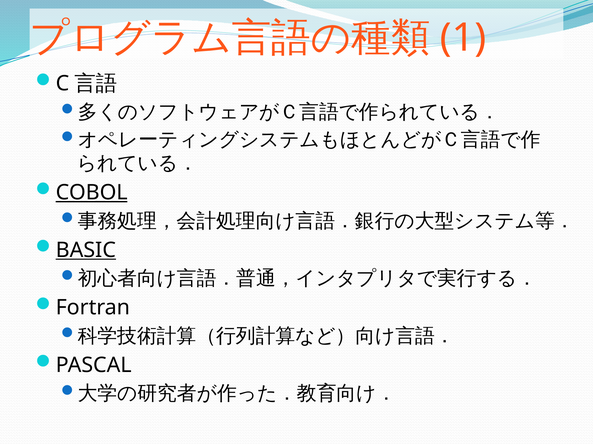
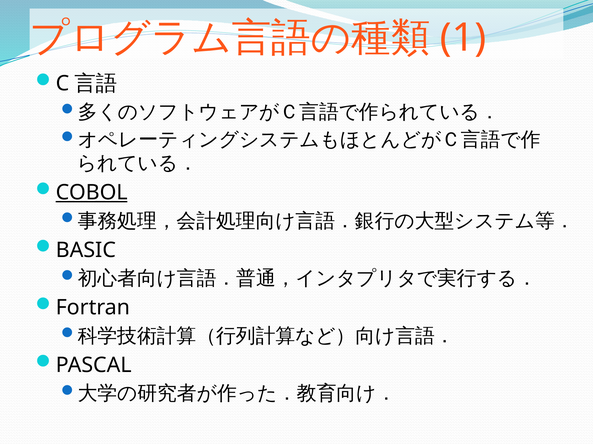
BASIC underline: present -> none (86, 250)
